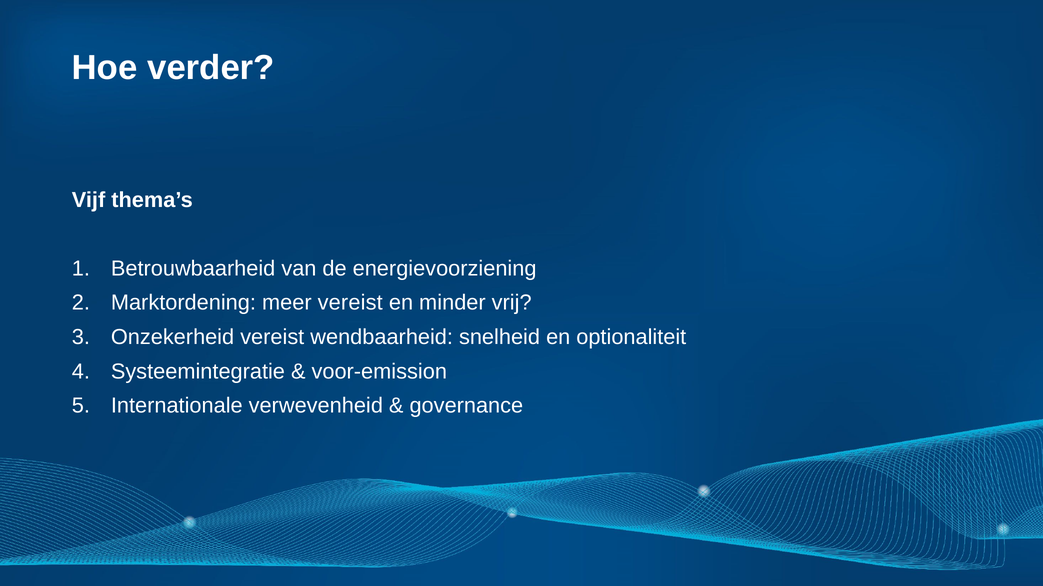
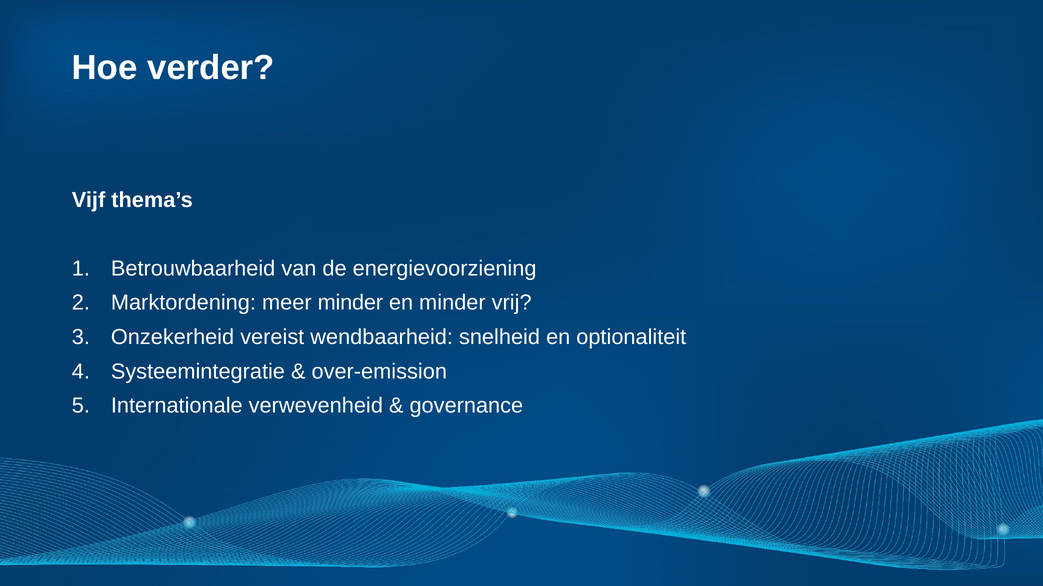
meer vereist: vereist -> minder (350, 303)
voor-emission: voor-emission -> over-emission (379, 372)
